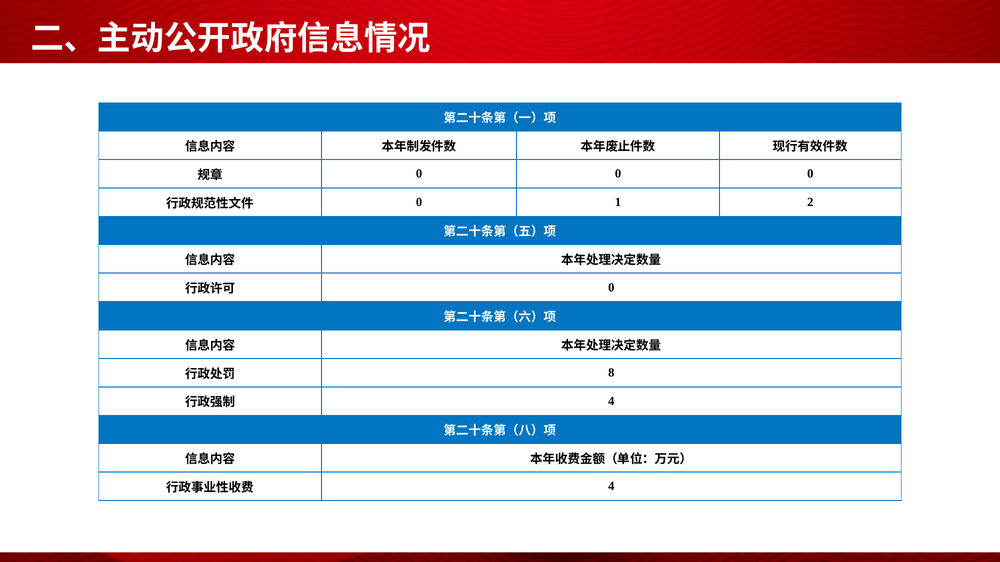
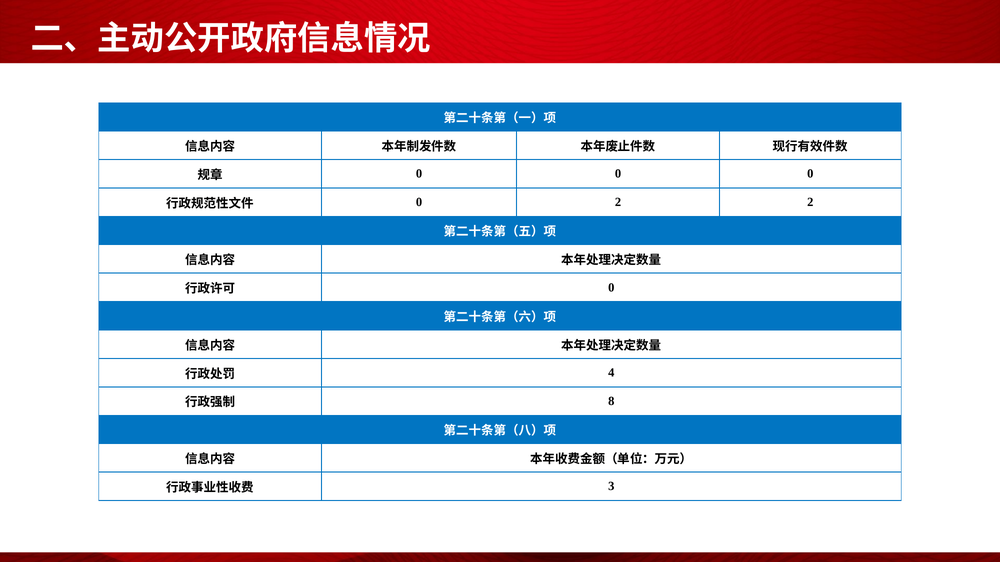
0 1: 1 -> 2 (618, 202)
8: 8 -> 4 (611, 373)
4: 4 -> 8 (611, 401)
4: 4 -> 3 (611, 487)
